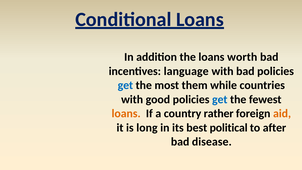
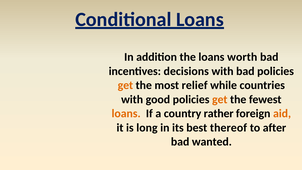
language: language -> decisions (186, 71)
get colour: blue -> orange (125, 85)
them: them -> relief (195, 85)
get colour: blue -> orange (220, 99)
political: political -> thereof (228, 128)
disease: disease -> wanted (212, 142)
